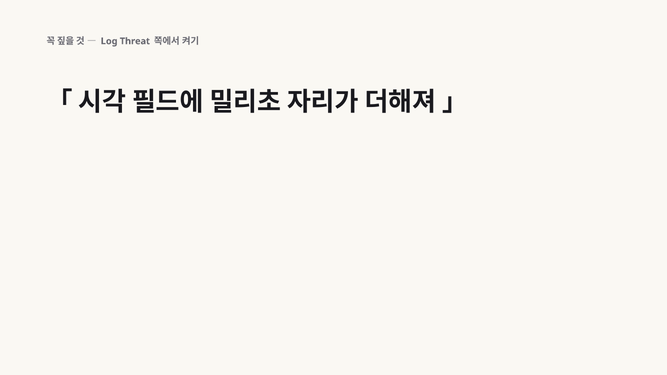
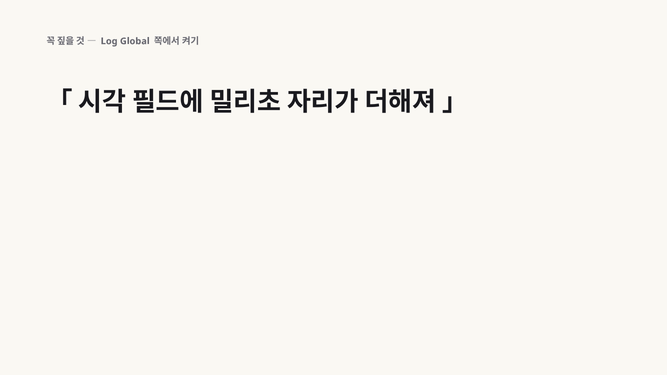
Threat: Threat -> Global (135, 41)
